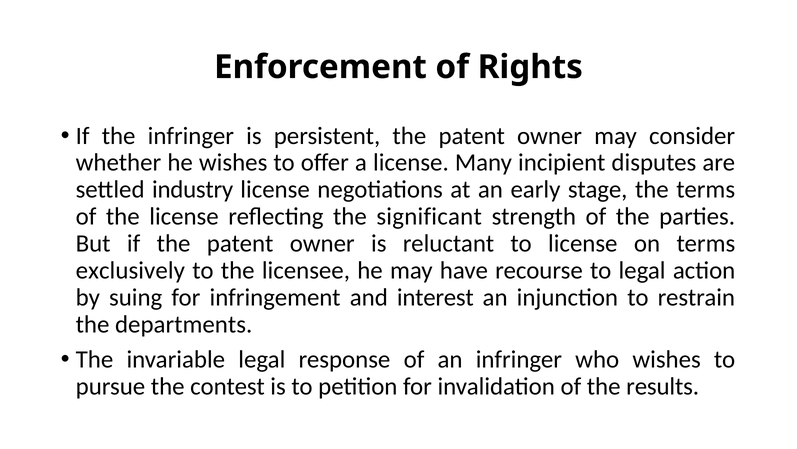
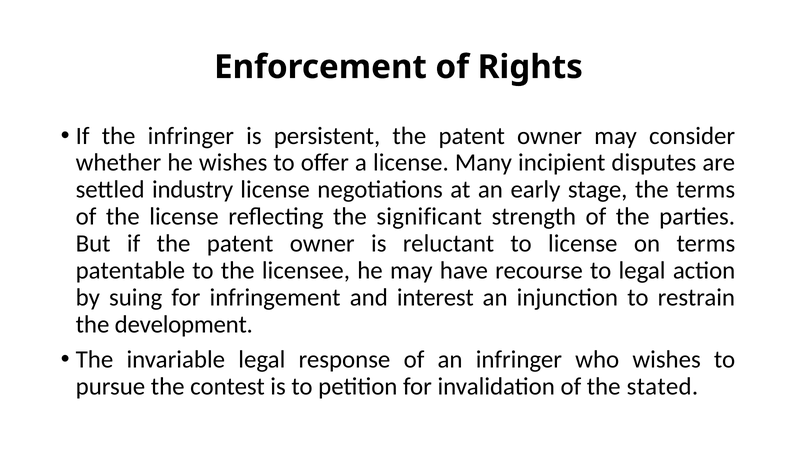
exclusively: exclusively -> patentable (130, 270)
departments: departments -> development (184, 324)
results: results -> stated (662, 386)
